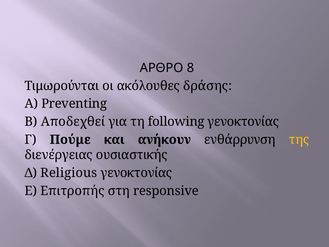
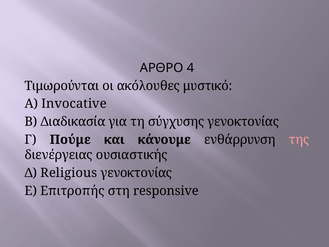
8: 8 -> 4 (190, 68)
δράσης: δράσης -> μυστικό (208, 86)
Preventing: Preventing -> Invocative (74, 104)
Αποδεχθεί: Αποδεχθεί -> Διαδικασία (73, 122)
following: following -> σύγχυσης (176, 122)
ανήκουν: ανήκουν -> κάνουμε (164, 139)
της colour: yellow -> pink (299, 139)
